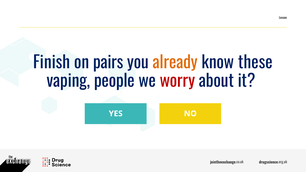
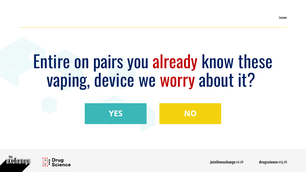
Finish: Finish -> Entire (52, 63)
already colour: orange -> red (175, 63)
people: people -> device (114, 81)
